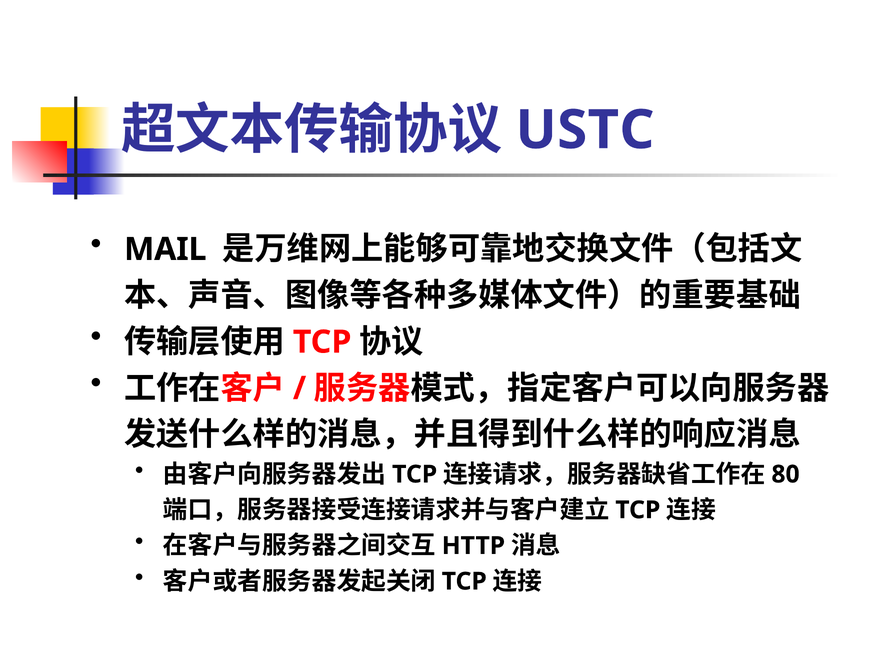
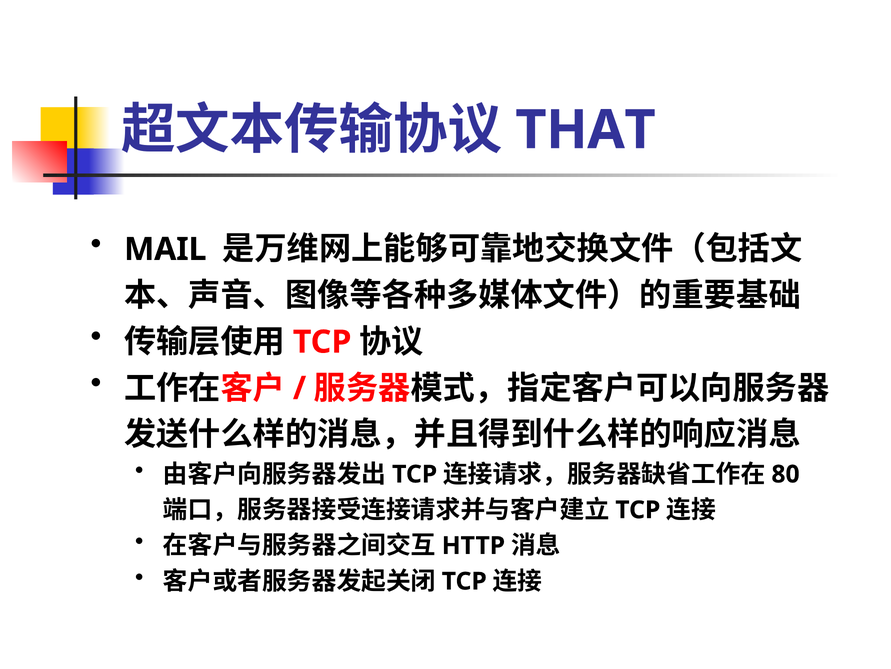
USTC: USTC -> THAT (585, 130)
